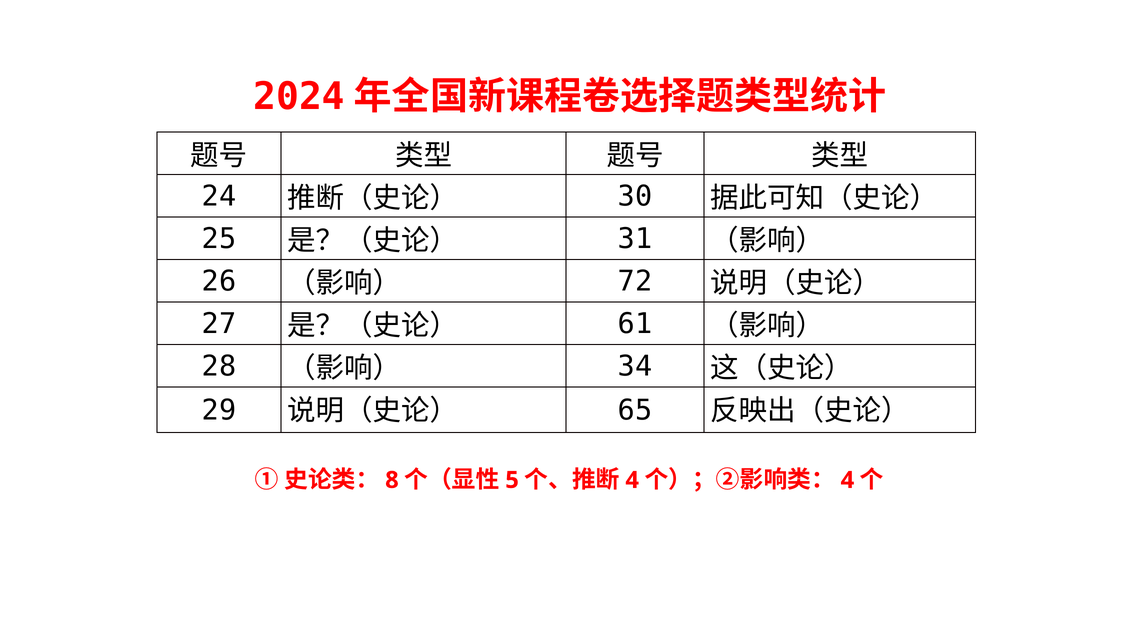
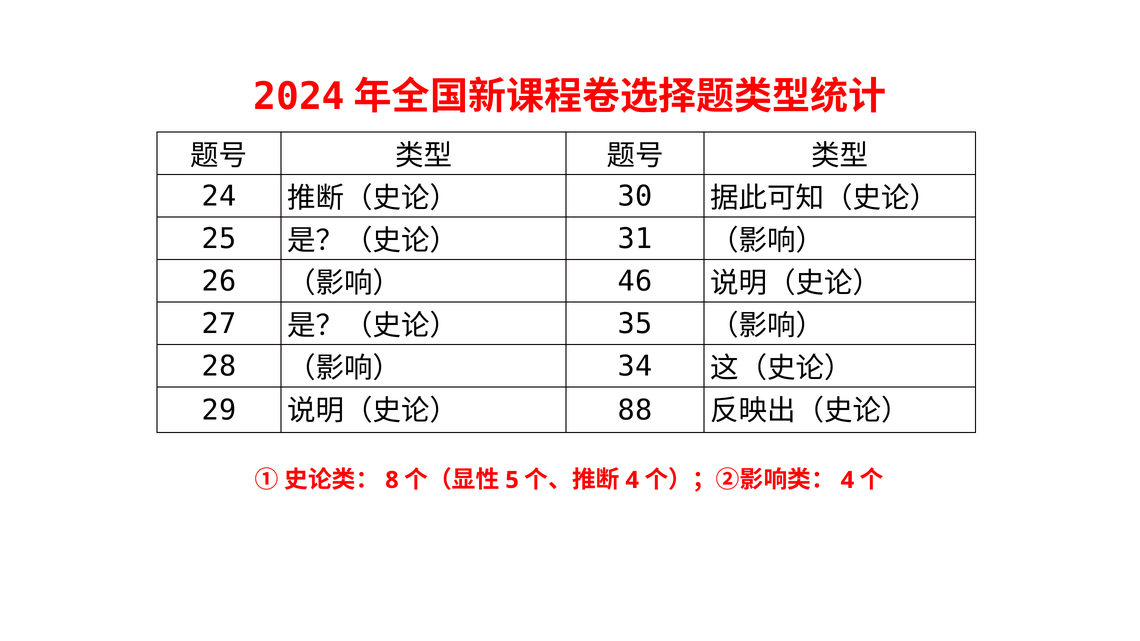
72: 72 -> 46 (635, 281)
61: 61 -> 35 (635, 324)
65: 65 -> 88 (635, 410)
